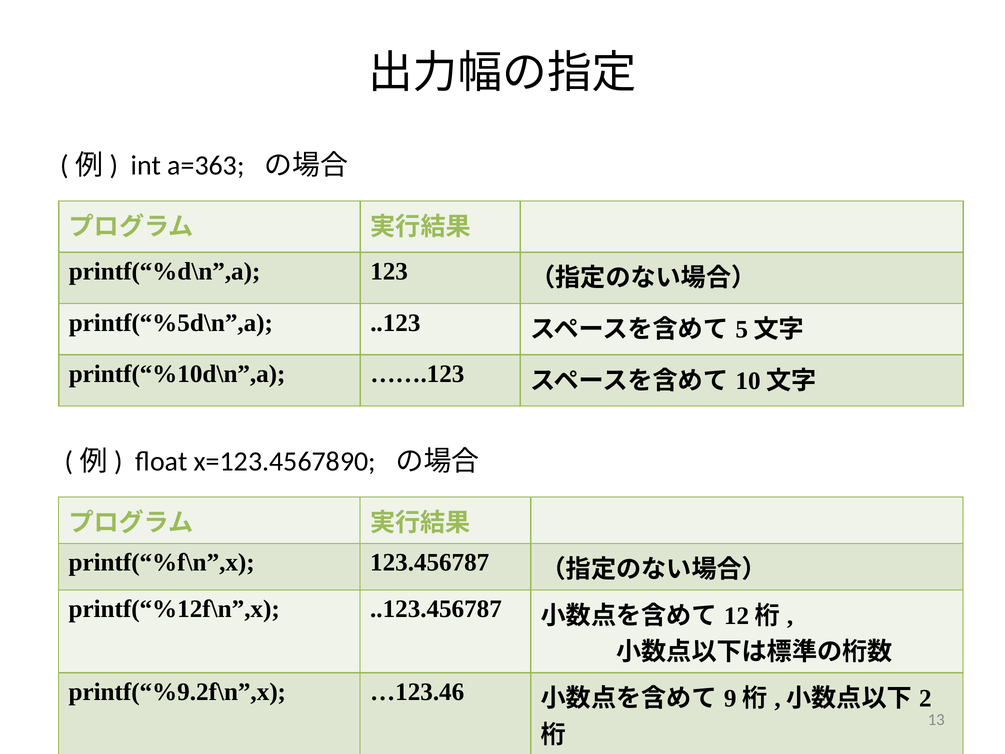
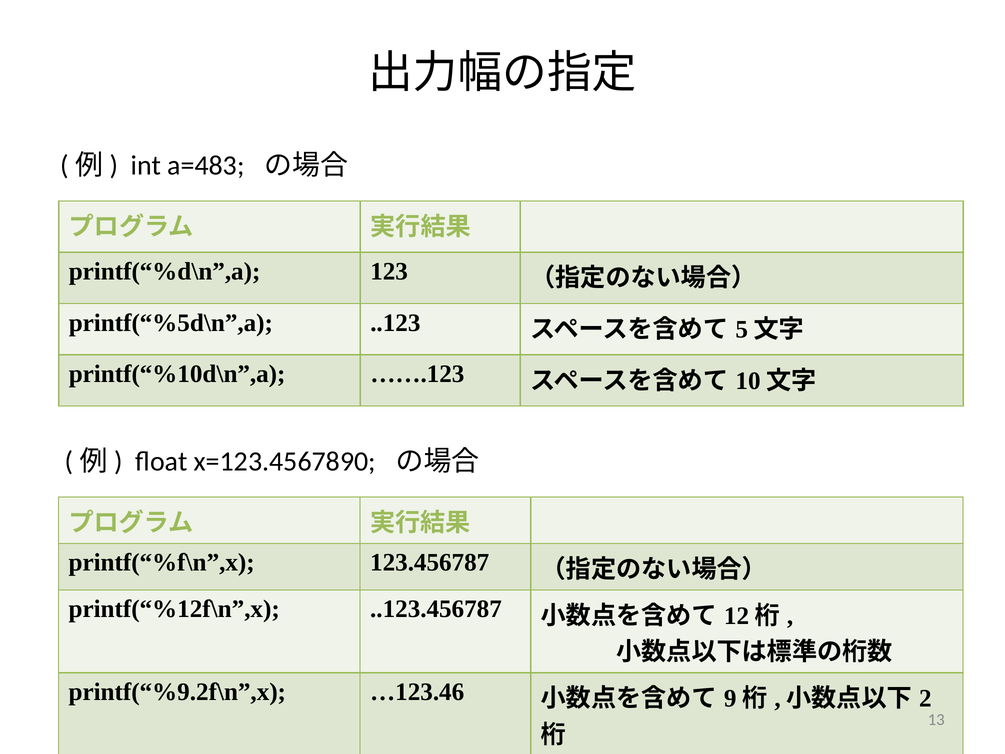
a=363: a=363 -> a=483 (206, 165)
